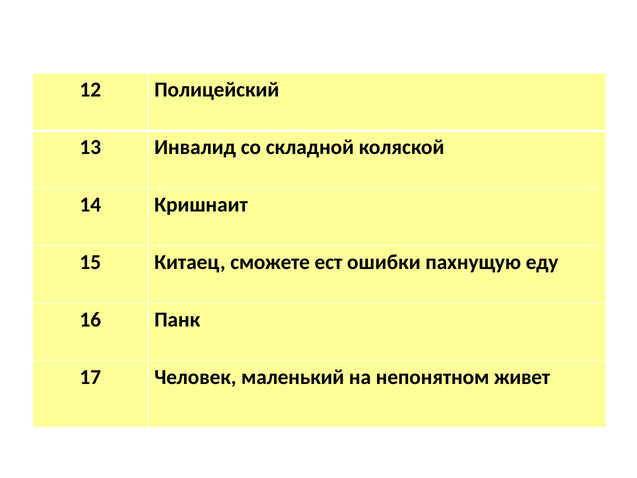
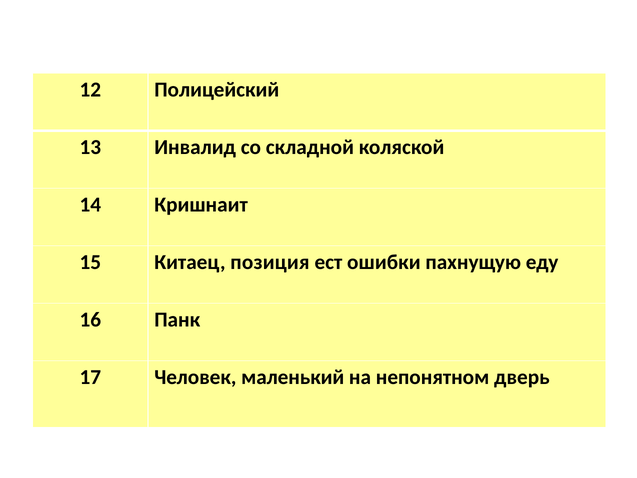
сможете: сможете -> позиция (270, 262)
живет: живет -> дверь (522, 377)
